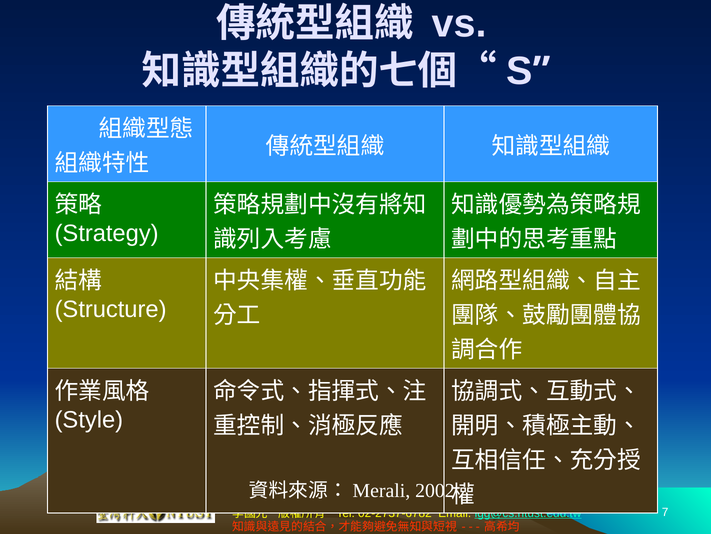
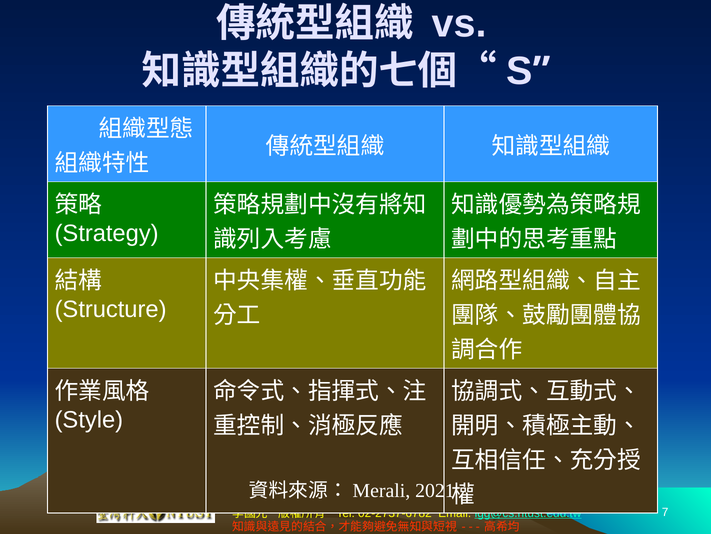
2002: 2002 -> 2021 (435, 490)
